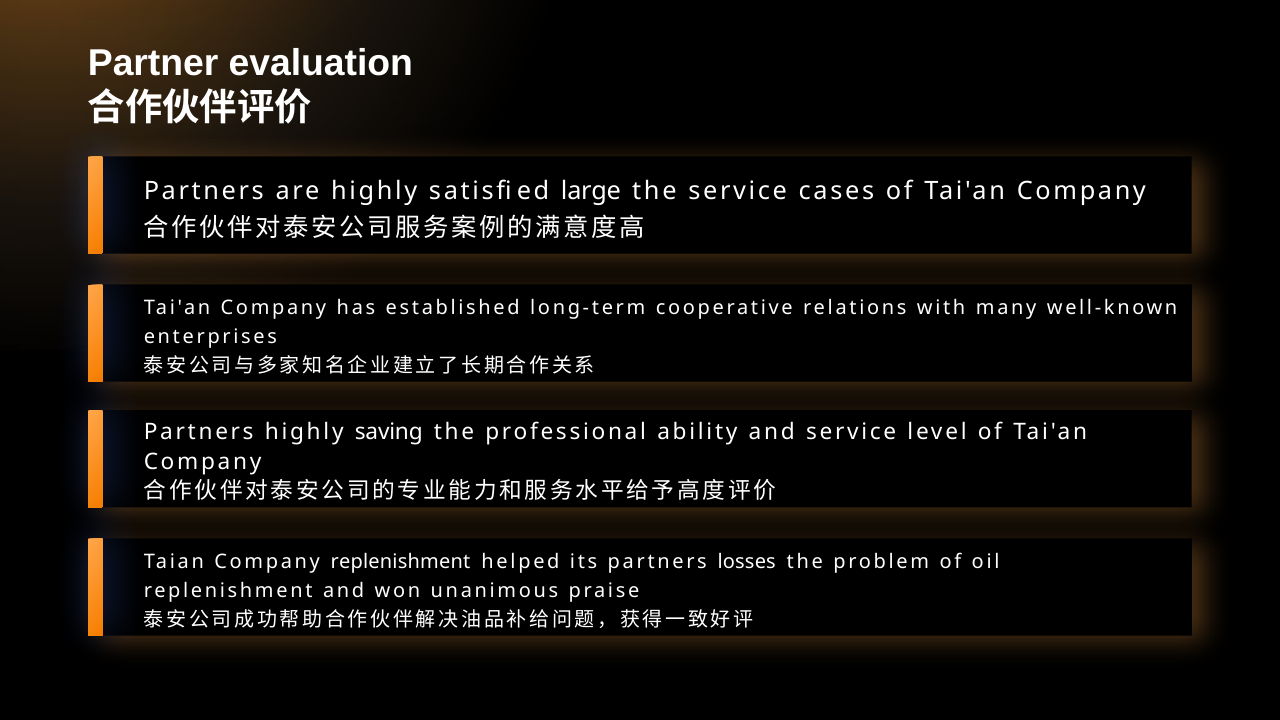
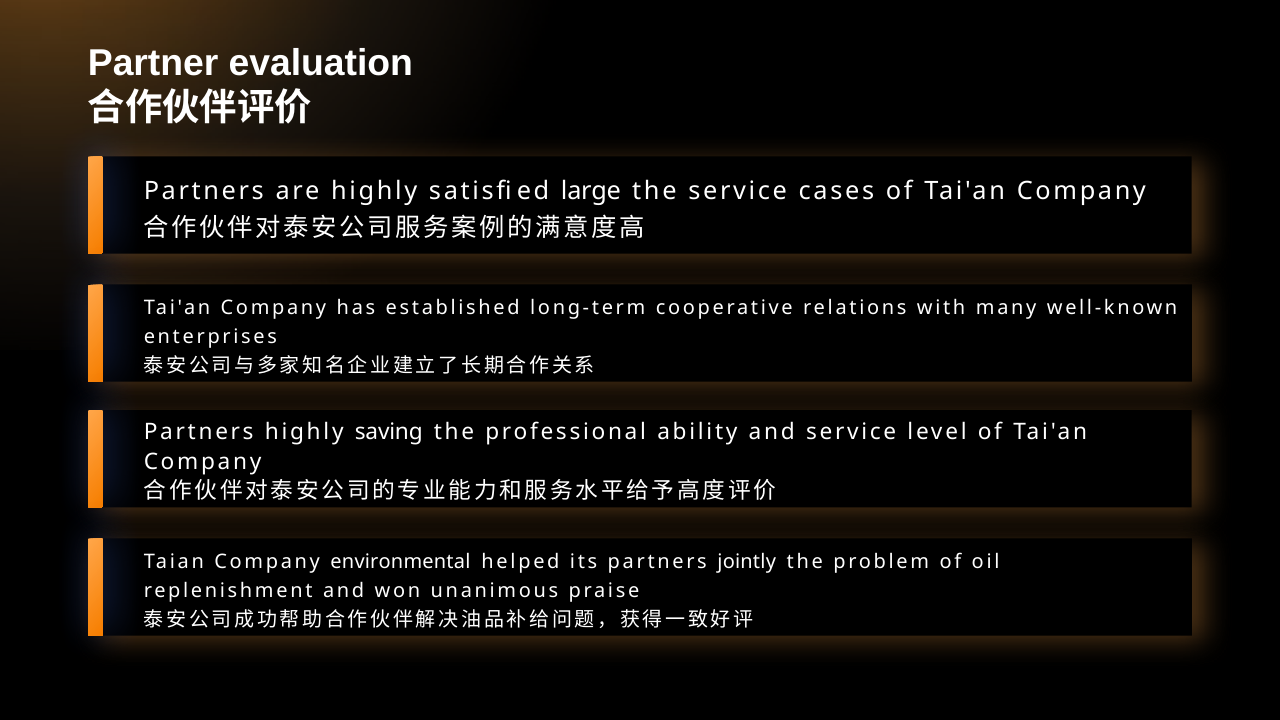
Company replenishment: replenishment -> environmental (400, 562)
losses: losses -> jointly (747, 562)
